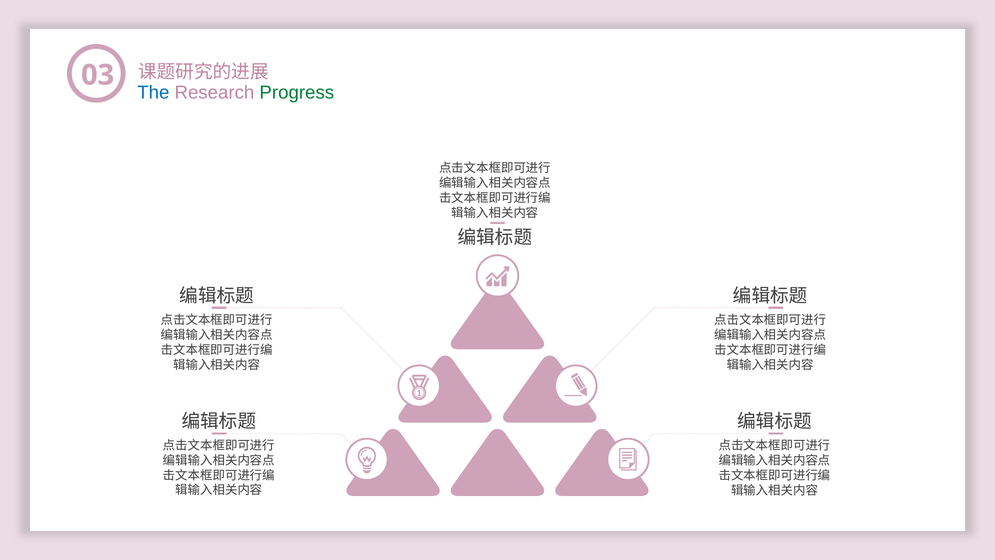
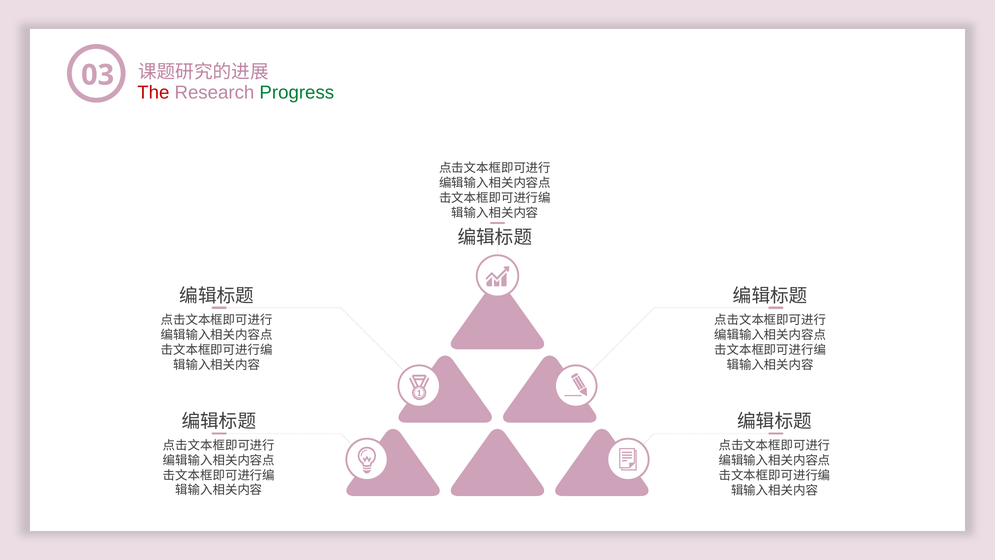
The colour: blue -> red (153, 92)
